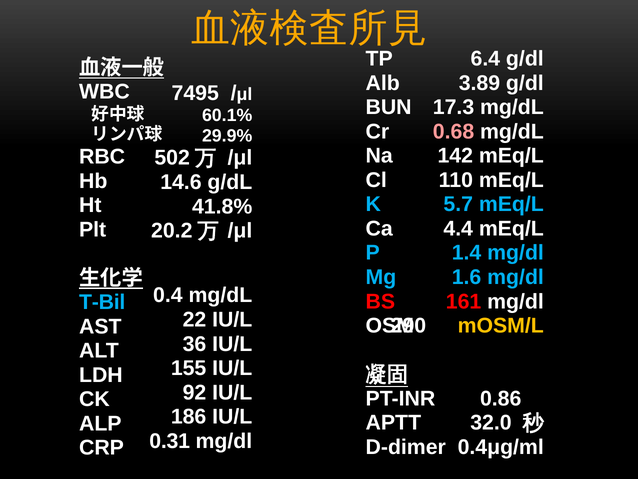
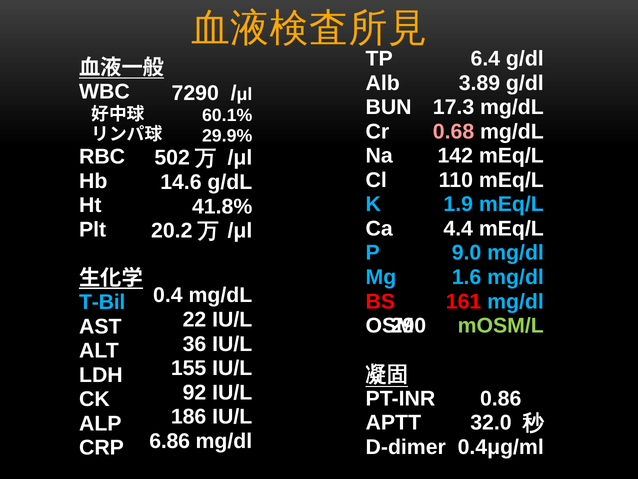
7495: 7495 -> 7290 (195, 93)
5.7: 5.7 -> 1.9 (458, 204)
1.4: 1.4 -> 9.0 (467, 253)
mg/dl colour: white -> light blue (515, 301)
mOSM/L colour: yellow -> light green (501, 325)
0.31: 0.31 -> 6.86 (170, 441)
